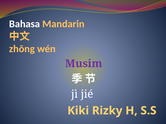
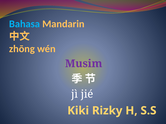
Bahasa colour: white -> light blue (25, 24)
